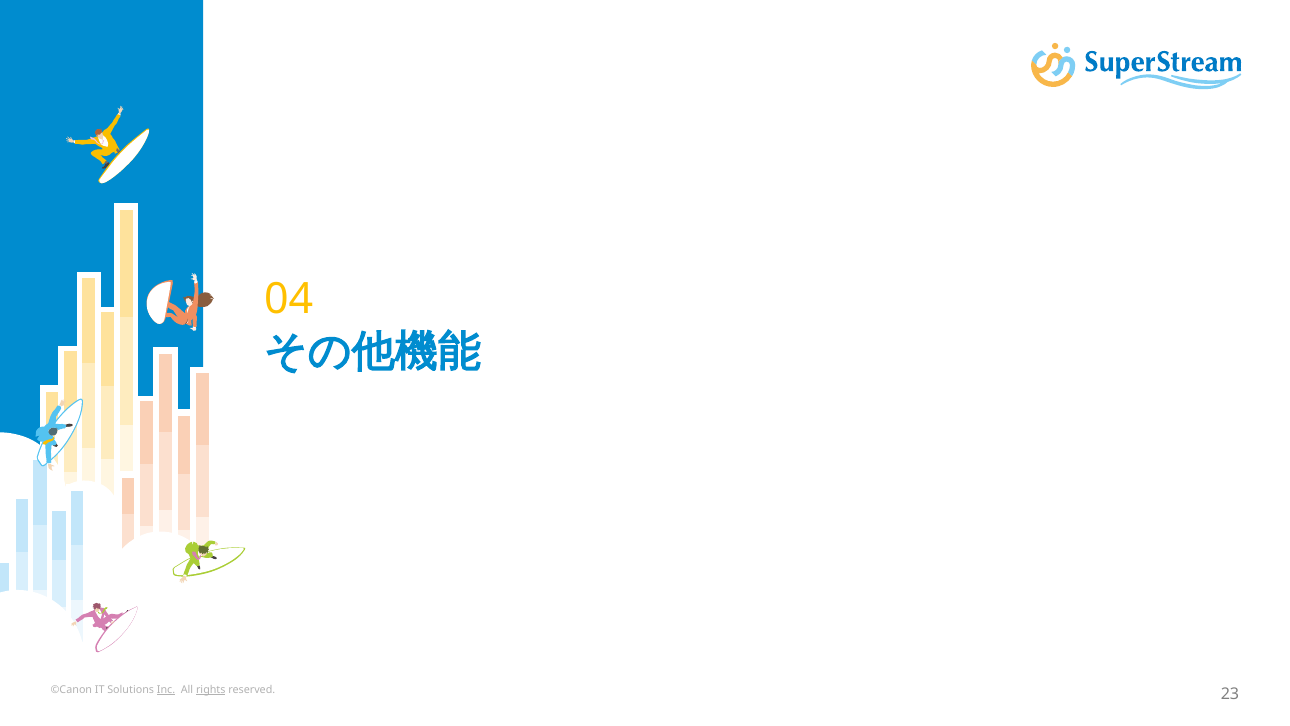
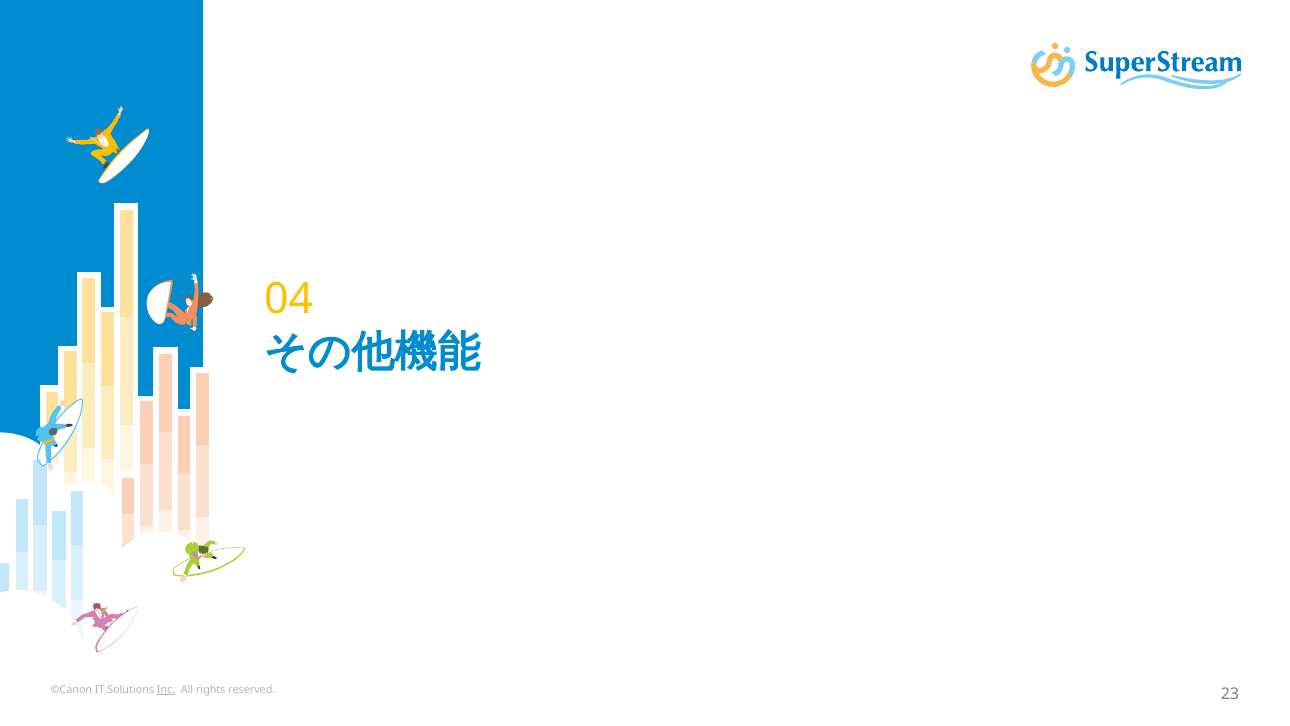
rights underline: present -> none (211, 689)
